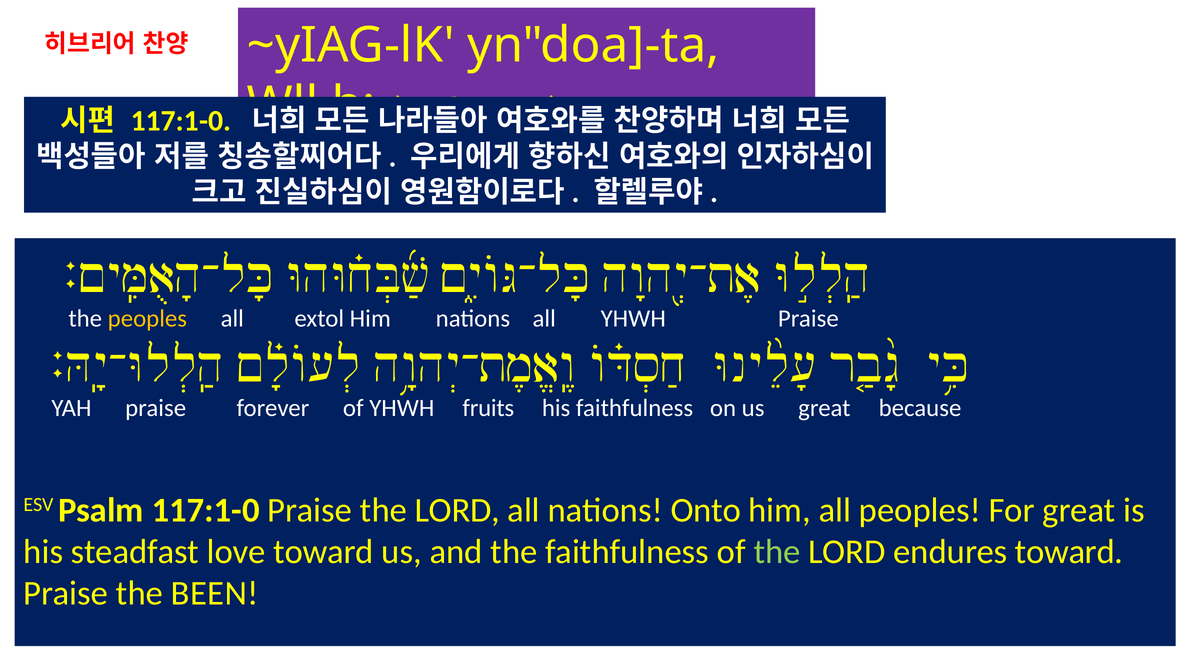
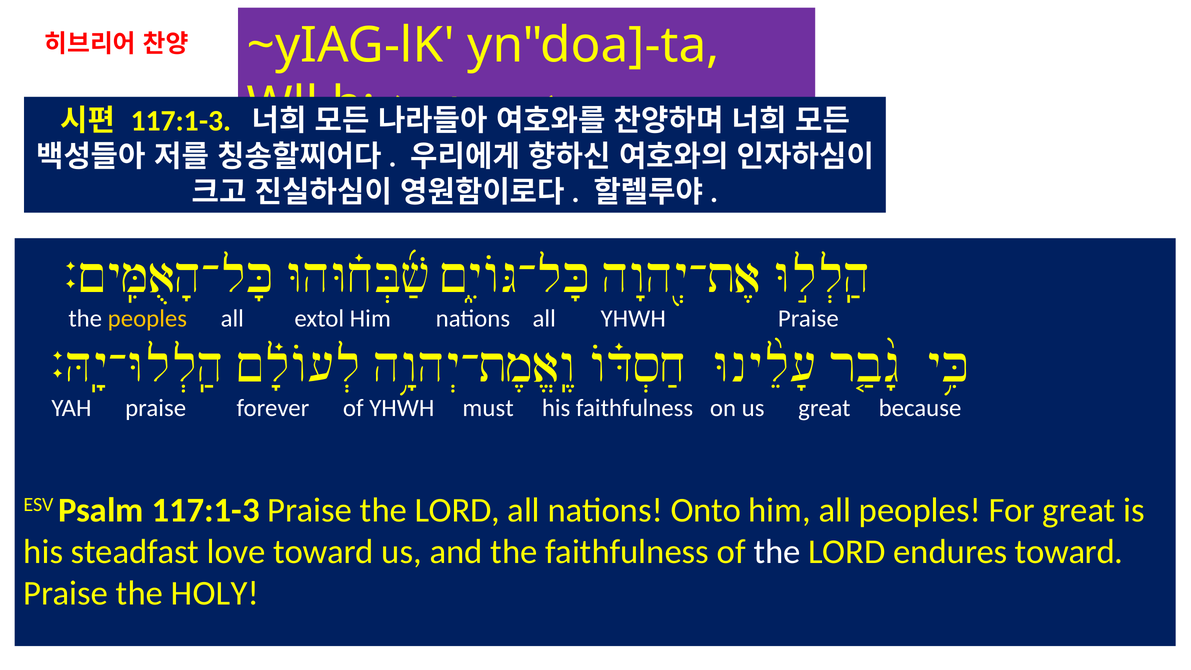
117:1-0: 117:1-0 -> 117:1-3 (181, 121)
fruits: fruits -> must (488, 408)
Psalm 117:1-0: 117:1-0 -> 117:1-3 (206, 510)
the colour: light green -> white (777, 552)
BEEN: BEEN -> HOLY (215, 594)
